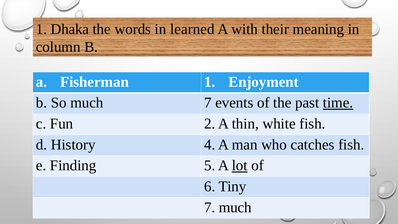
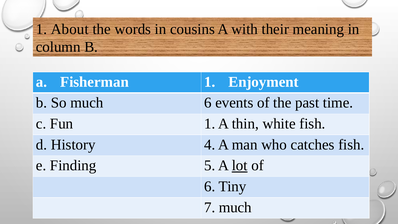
Dhaka: Dhaka -> About (70, 29)
learned: learned -> cousins (192, 29)
much 7: 7 -> 6 (208, 103)
time underline: present -> none (338, 103)
Fun 2: 2 -> 1 (210, 124)
